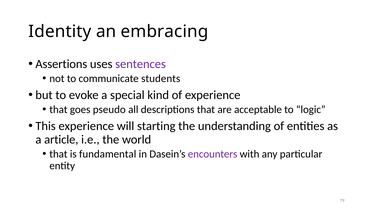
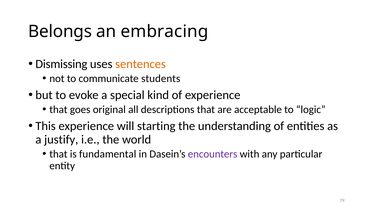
Identity: Identity -> Belongs (60, 31)
Assertions: Assertions -> Dismissing (61, 64)
sentences colour: purple -> orange (141, 64)
pseudo: pseudo -> original (109, 109)
article: article -> justify (61, 139)
